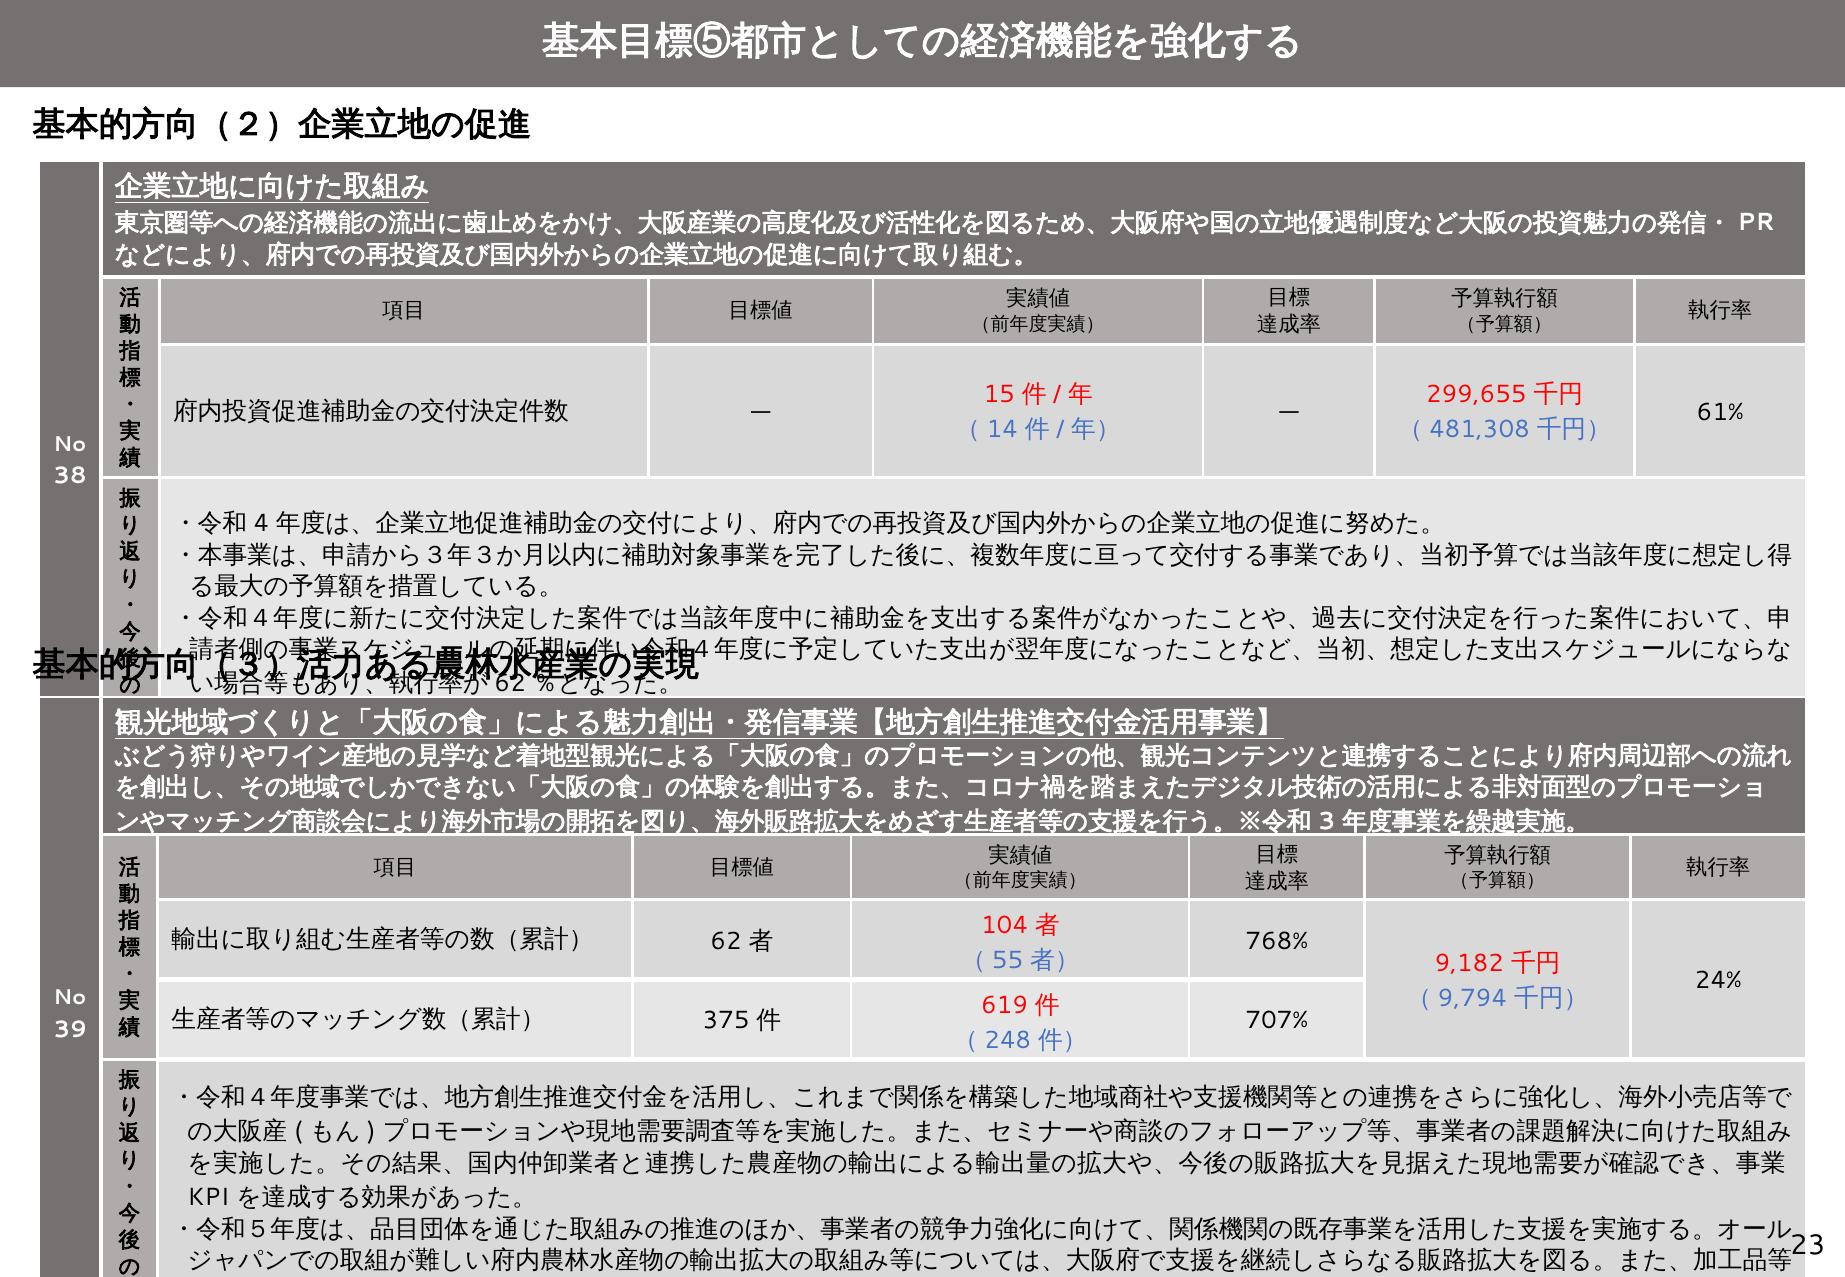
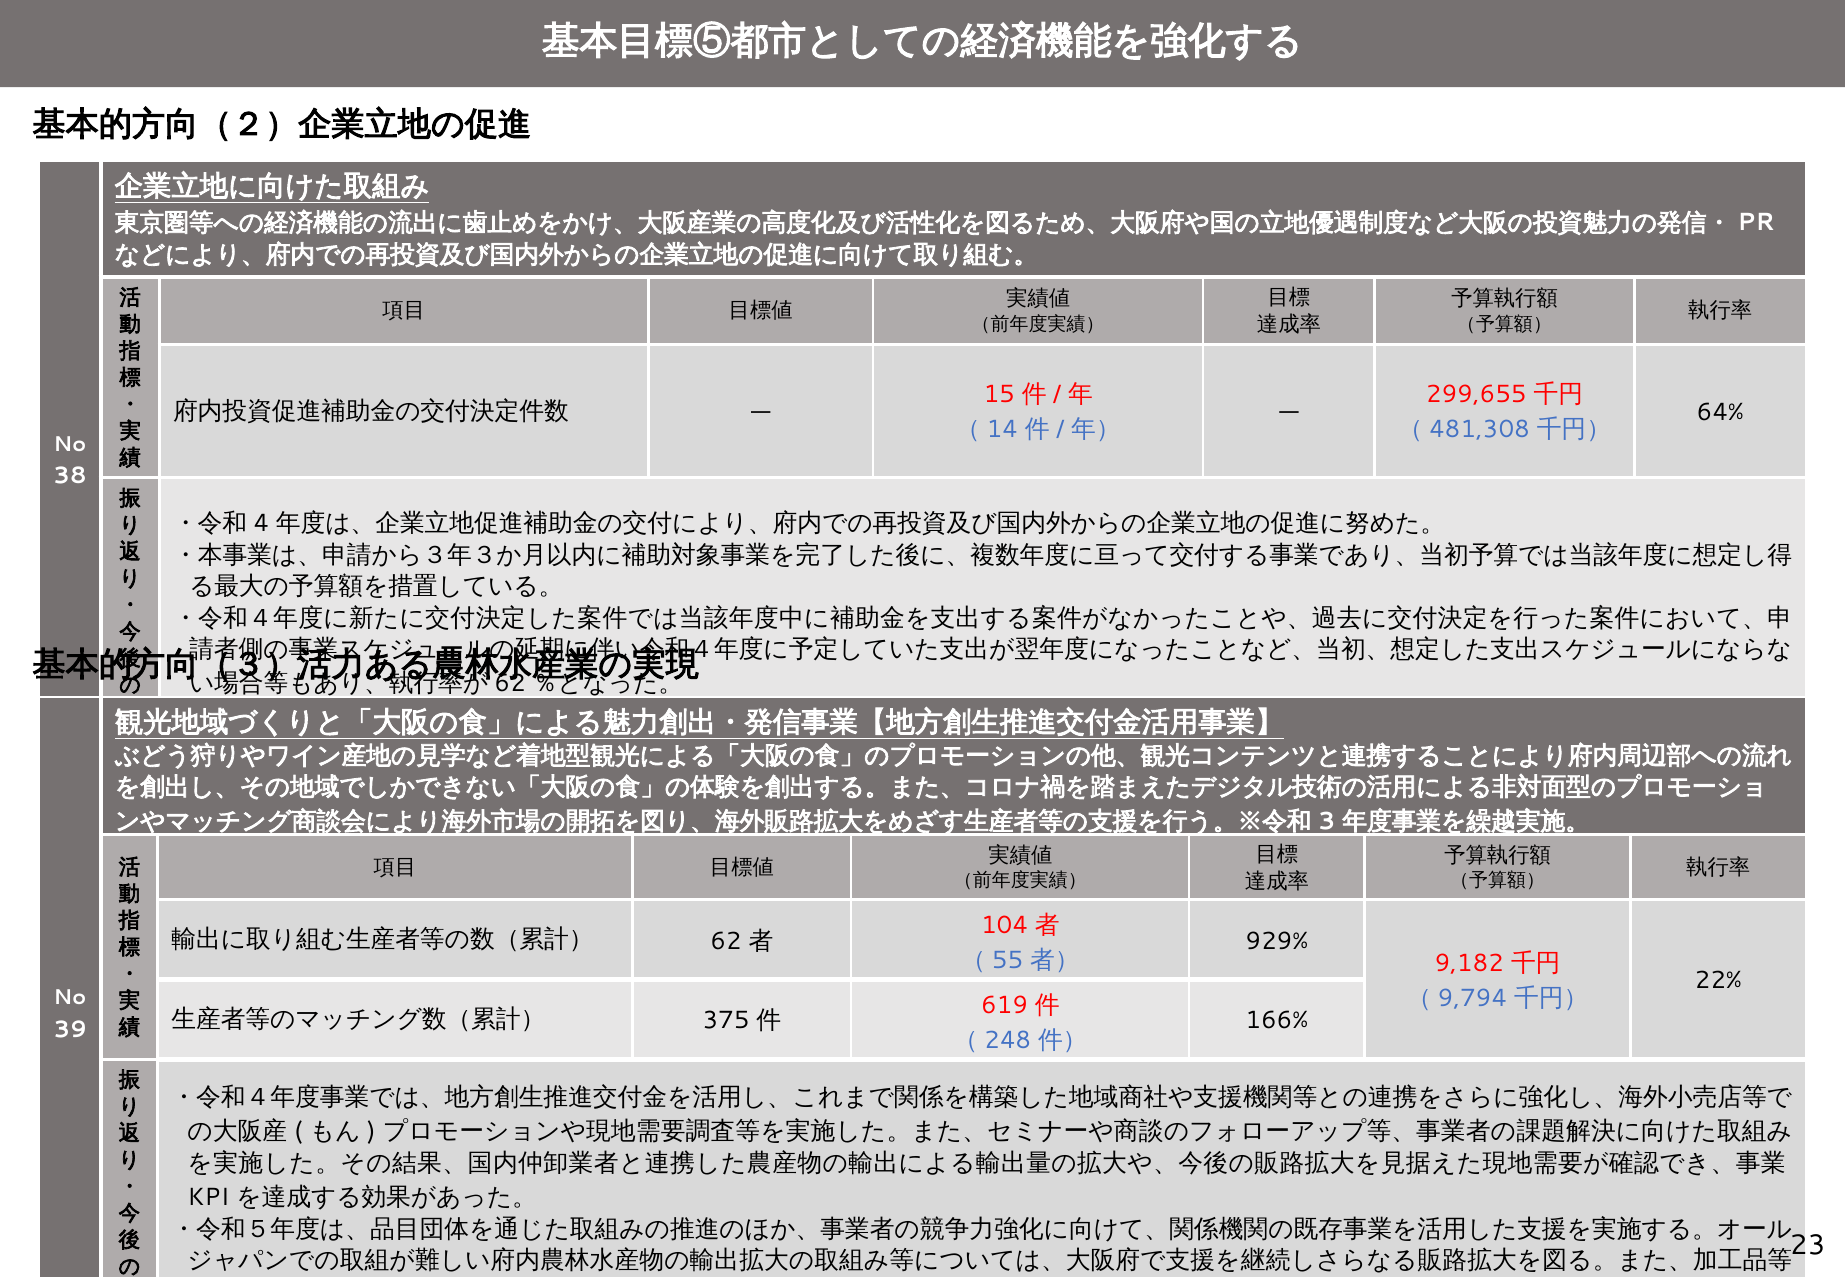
61%: 61% -> 64% (1720, 412)
768%: 768% -> 929% (1277, 941)
24%: 24% -> 22% (1718, 981)
707%: 707% -> 166% (1277, 1021)
